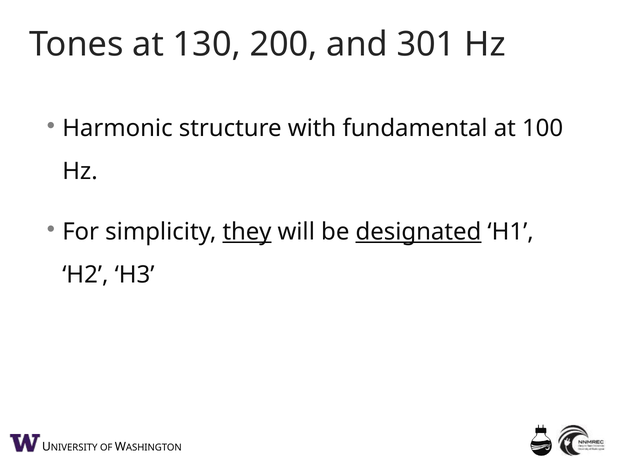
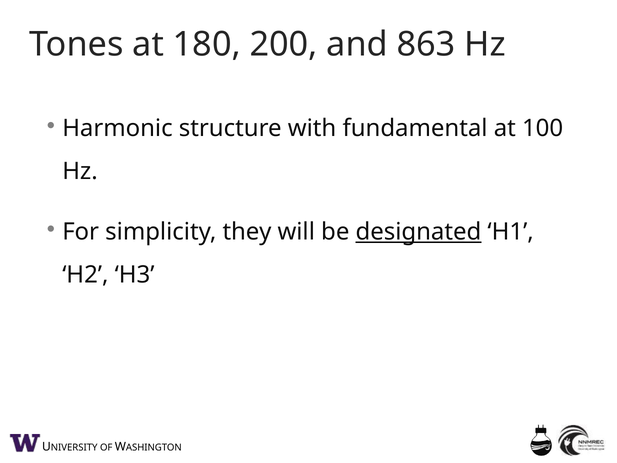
130: 130 -> 180 (207, 45)
301: 301 -> 863 (426, 45)
they underline: present -> none (247, 232)
